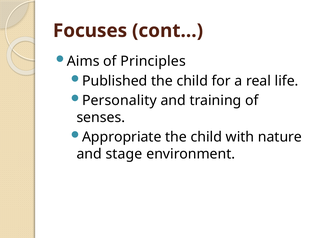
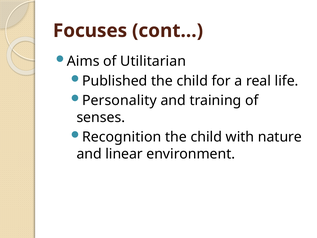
Principles: Principles -> Utilitarian (153, 61)
Appropriate: Appropriate -> Recognition (122, 137)
stage: stage -> linear (124, 154)
